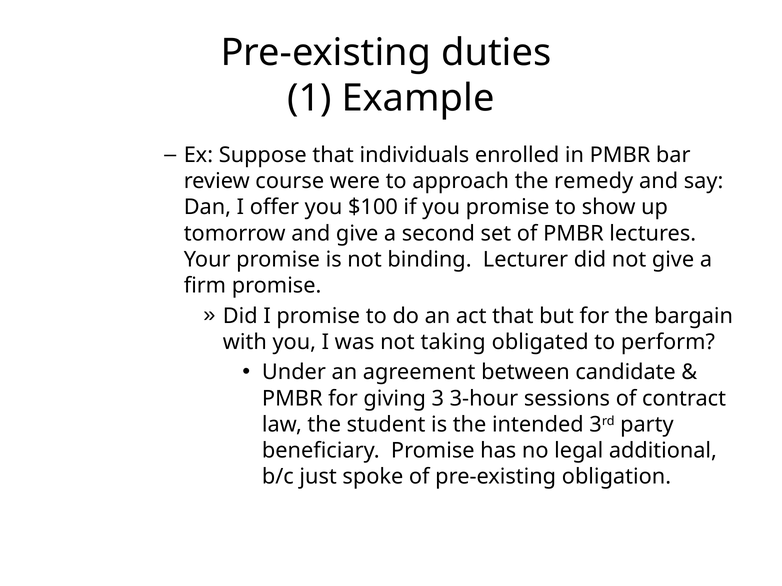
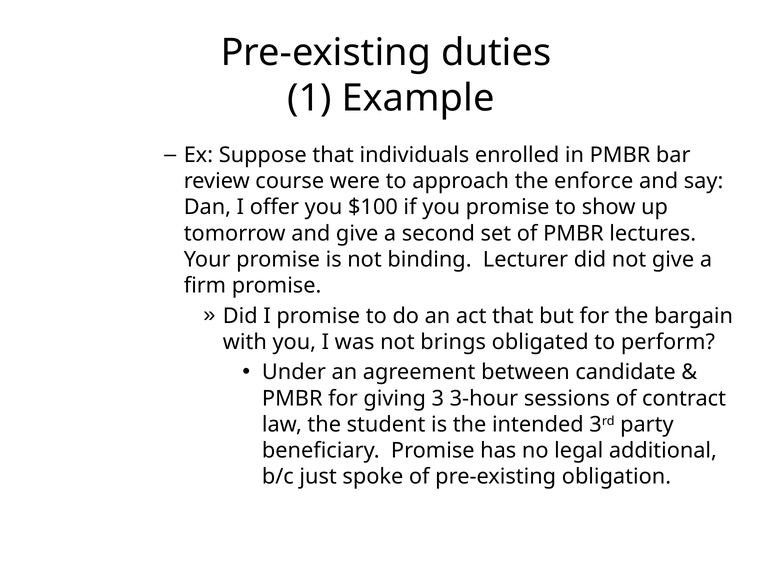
remedy: remedy -> enforce (594, 181)
taking: taking -> brings (453, 342)
